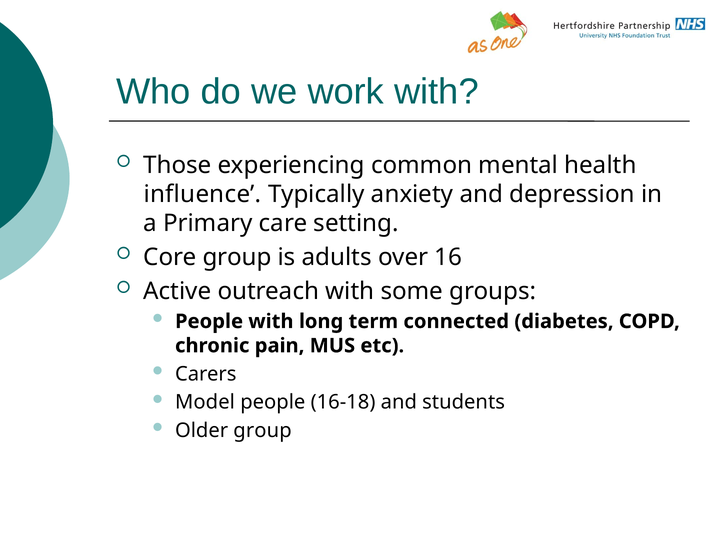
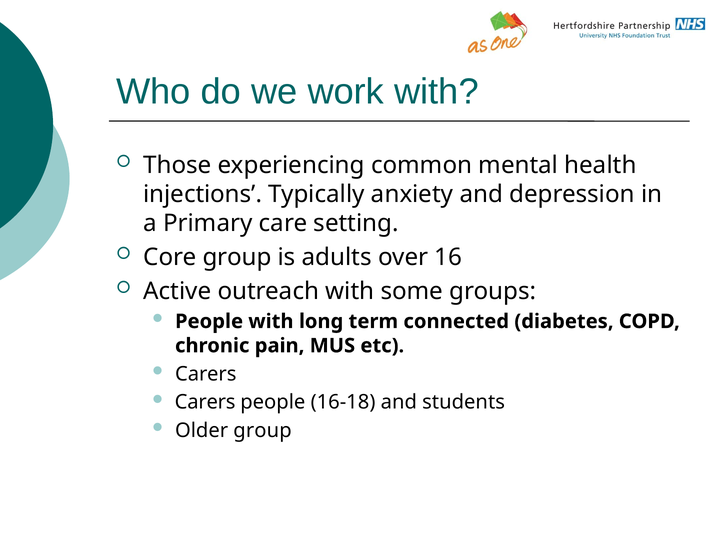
influence: influence -> injections (203, 194)
Model: Model -> Carers (205, 402)
